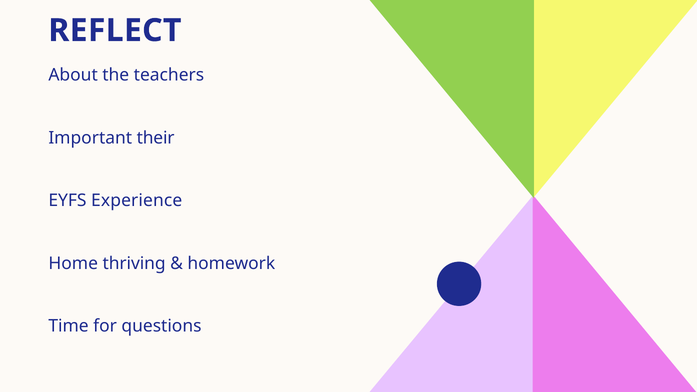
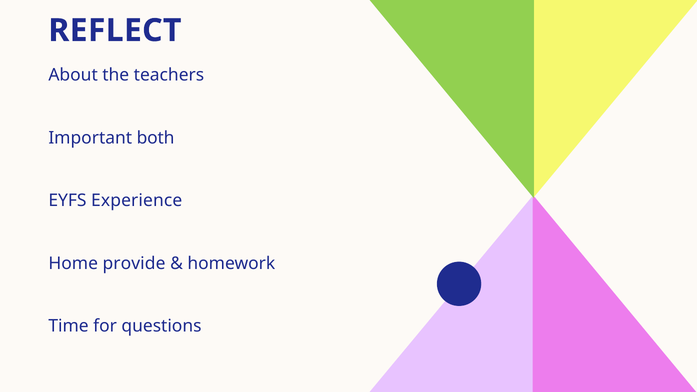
their: their -> both (156, 138)
thriving: thriving -> provide (134, 263)
